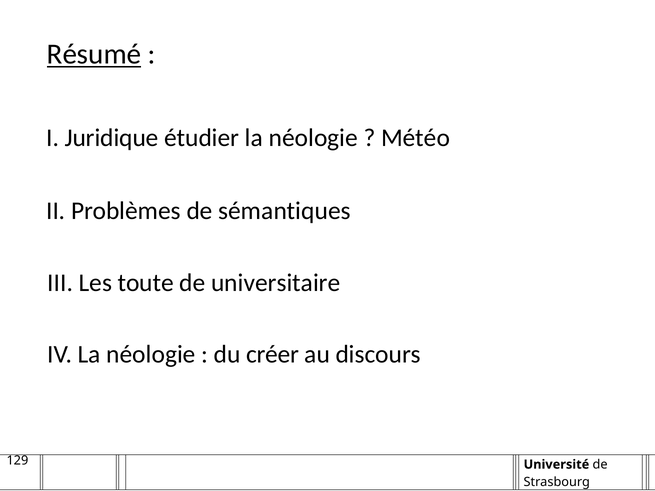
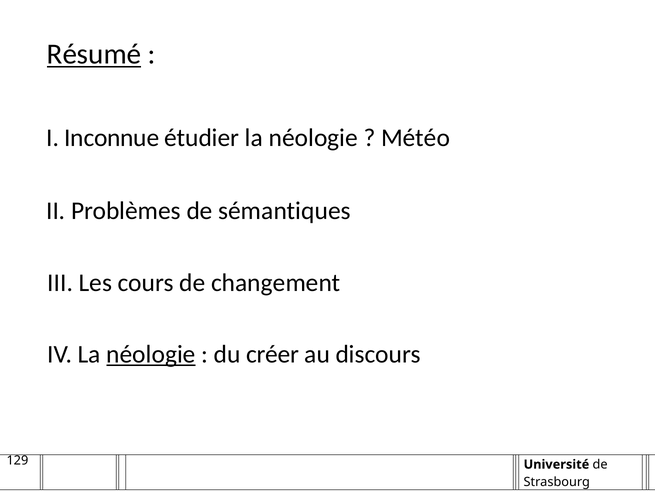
Juridique: Juridique -> Inconnue (112, 138)
toute: toute -> cours (146, 283)
universitaire: universitaire -> changement (276, 283)
néologie underline: none -> present (151, 354)
